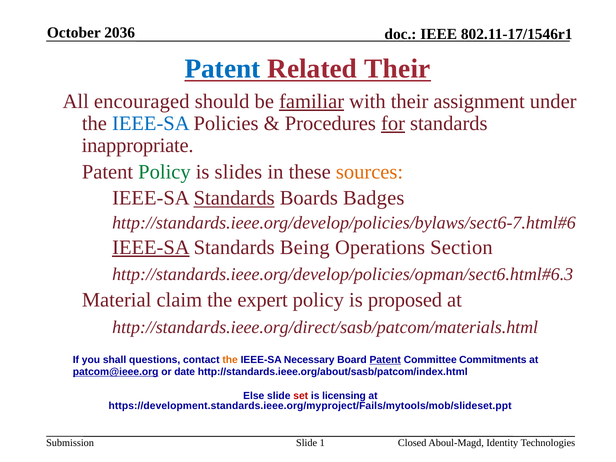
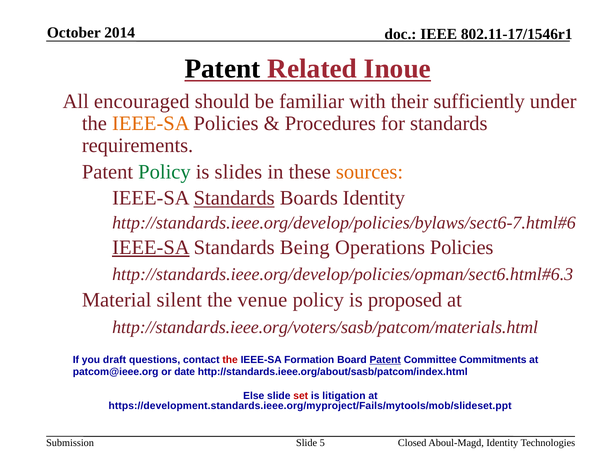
2036: 2036 -> 2014 (120, 33)
Patent colour: blue -> black (223, 69)
Related Their: Their -> Inoue (397, 69)
familiar underline: present -> none (312, 101)
assignment: assignment -> sufficiently (479, 101)
IEEE-SA colour: blue -> orange (151, 124)
for underline: present -> none (393, 124)
inappropriate: inappropriate -> requirements (138, 146)
Boards Badges: Badges -> Identity (374, 198)
Operations Section: Section -> Policies (462, 247)
claim: claim -> silent (179, 300)
expert: expert -> venue (262, 300)
http://standards.ieee.org/direct/sasb/patcom/materials.html: http://standards.ieee.org/direct/sasb/patcom/materials.html -> http://standards.ieee.org/voters/sasb/patcom/materials.html (325, 327)
shall: shall -> draft (115, 360)
the colour: orange -> red (230, 360)
Necessary: Necessary -> Formation (309, 360)
patcom@ieee.org underline: present -> none (116, 372)
licensing: licensing -> litigation (344, 396)
1: 1 -> 5 (322, 443)
